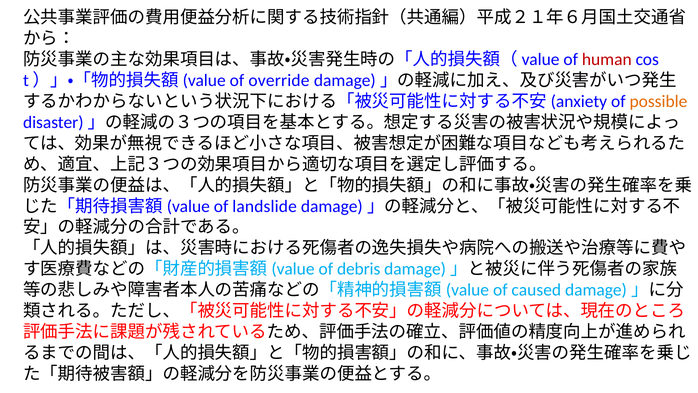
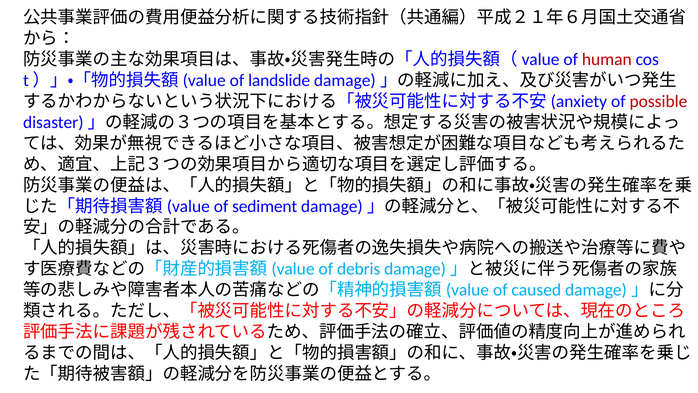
override: override -> landslide (279, 80)
possible colour: orange -> red (658, 101)
landslide: landslide -> sediment (265, 206)
